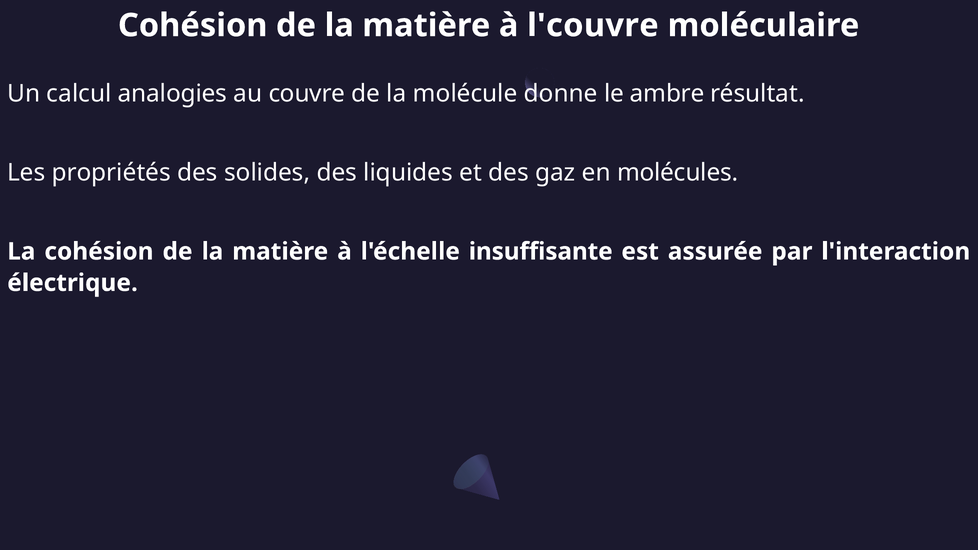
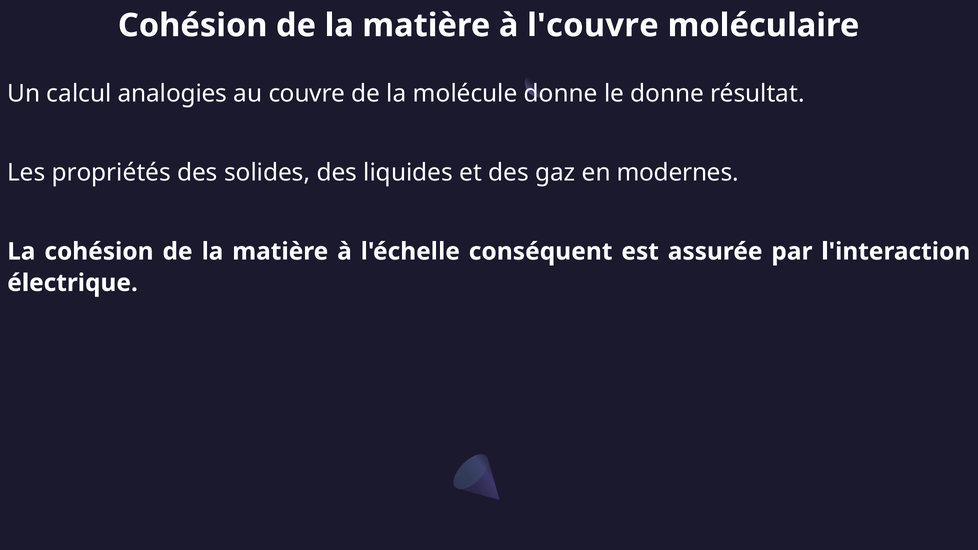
le ambre: ambre -> donne (667, 93)
molécules: molécules -> modernes (678, 173)
insuffisante: insuffisante -> conséquent (541, 252)
